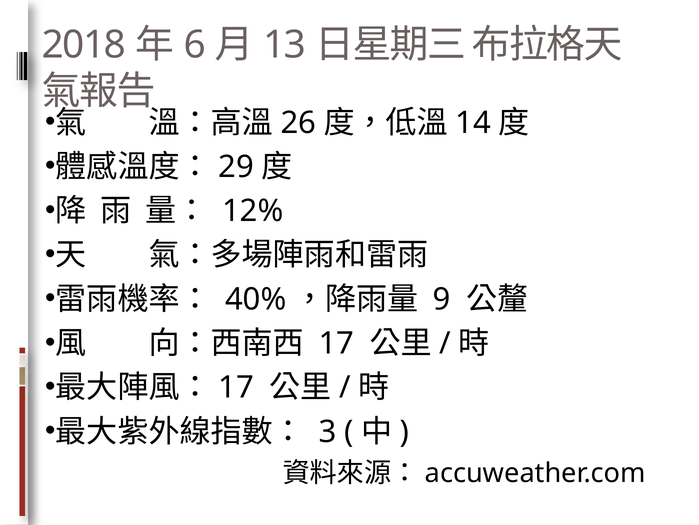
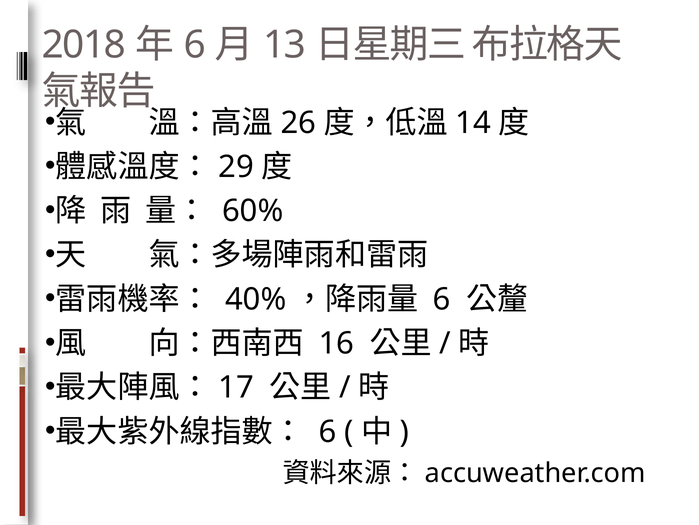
12%: 12% -> 60% (253, 211)
9: 9 -> 6 (442, 299)
17: 17 -> 16 (336, 343)
3: 3 -> 6 (327, 431)
